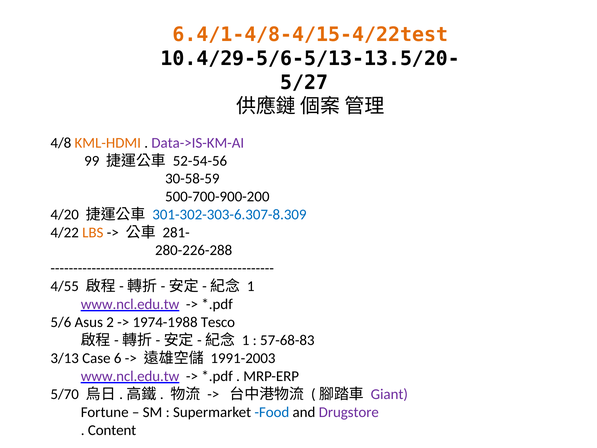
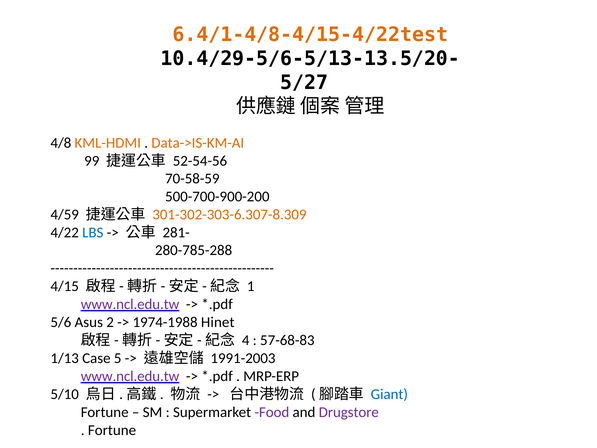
Data->IS-KM-AI colour: purple -> orange (198, 143)
30-58-59: 30-58-59 -> 70-58-59 (192, 179)
4/20: 4/20 -> 4/59 (65, 214)
301-302-303-6.307-8.309 colour: blue -> orange (229, 214)
LBS colour: orange -> blue (93, 232)
280-226-288: 280-226-288 -> 280-785-288 (194, 250)
4/55: 4/55 -> 4/15 (65, 286)
Tesco: Tesco -> Hinet (218, 322)
1: 1 -> 4 (246, 340)
3/13: 3/13 -> 1/13 (65, 358)
6: 6 -> 5 (118, 358)
5/70: 5/70 -> 5/10 (65, 394)
Giant colour: purple -> blue (389, 394)
Food colour: blue -> purple (272, 412)
Content: Content -> Fortune (112, 430)
